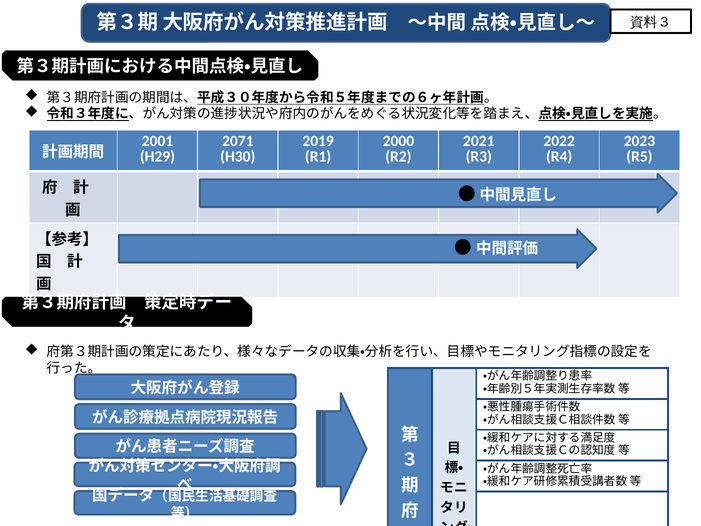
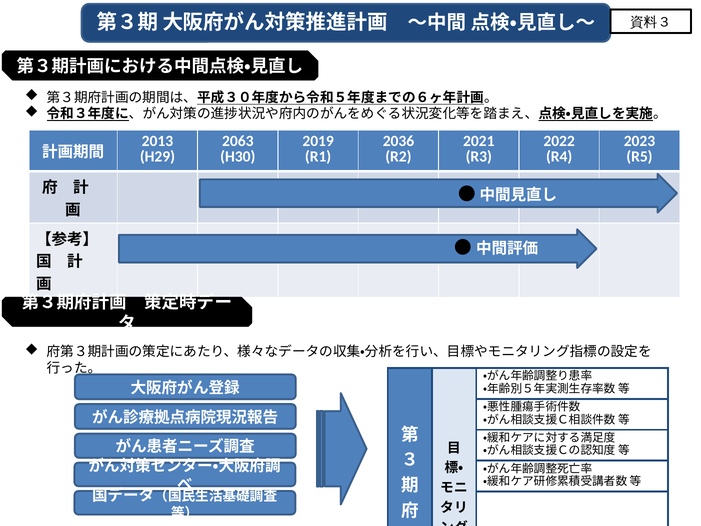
2001: 2001 -> 2013 (157, 141)
2071: 2071 -> 2063 (238, 141)
2000: 2000 -> 2036 (398, 141)
